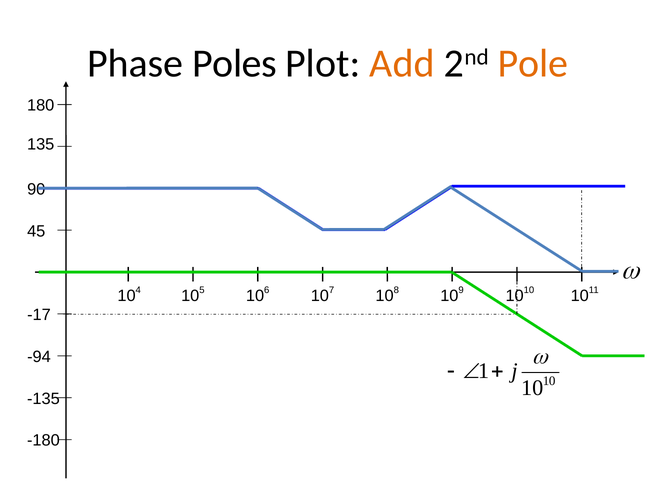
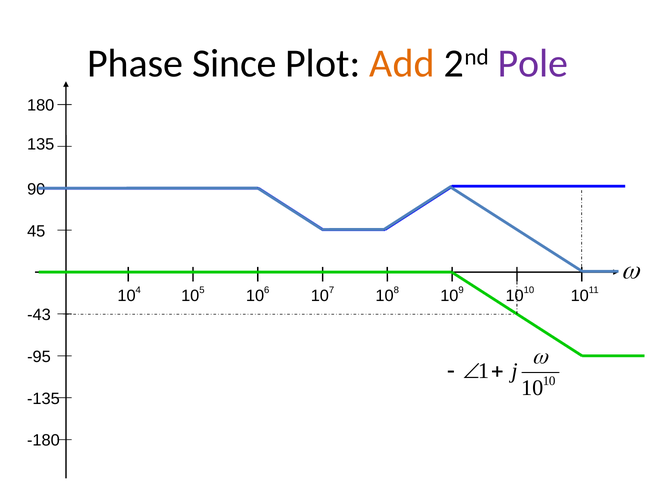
Poles: Poles -> Since (234, 63)
Pole colour: orange -> purple (533, 63)
-17: -17 -> -43 (39, 315)
-94: -94 -> -95 (39, 357)
